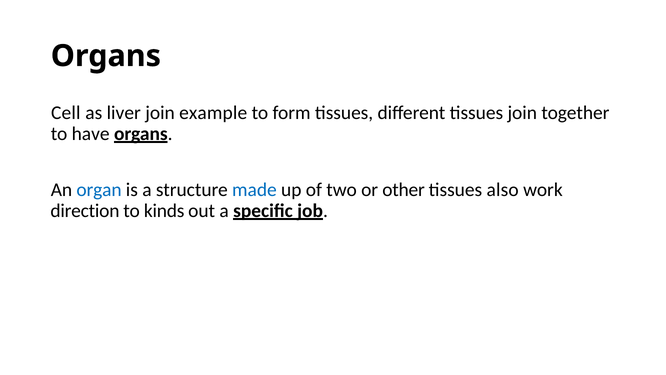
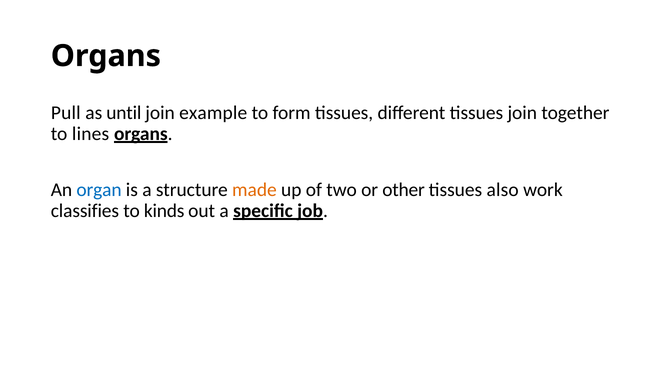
Cell: Cell -> Pull (66, 113)
liver: liver -> until (124, 113)
have: have -> lines (91, 134)
made colour: blue -> orange (254, 189)
direction: direction -> classifies (85, 210)
